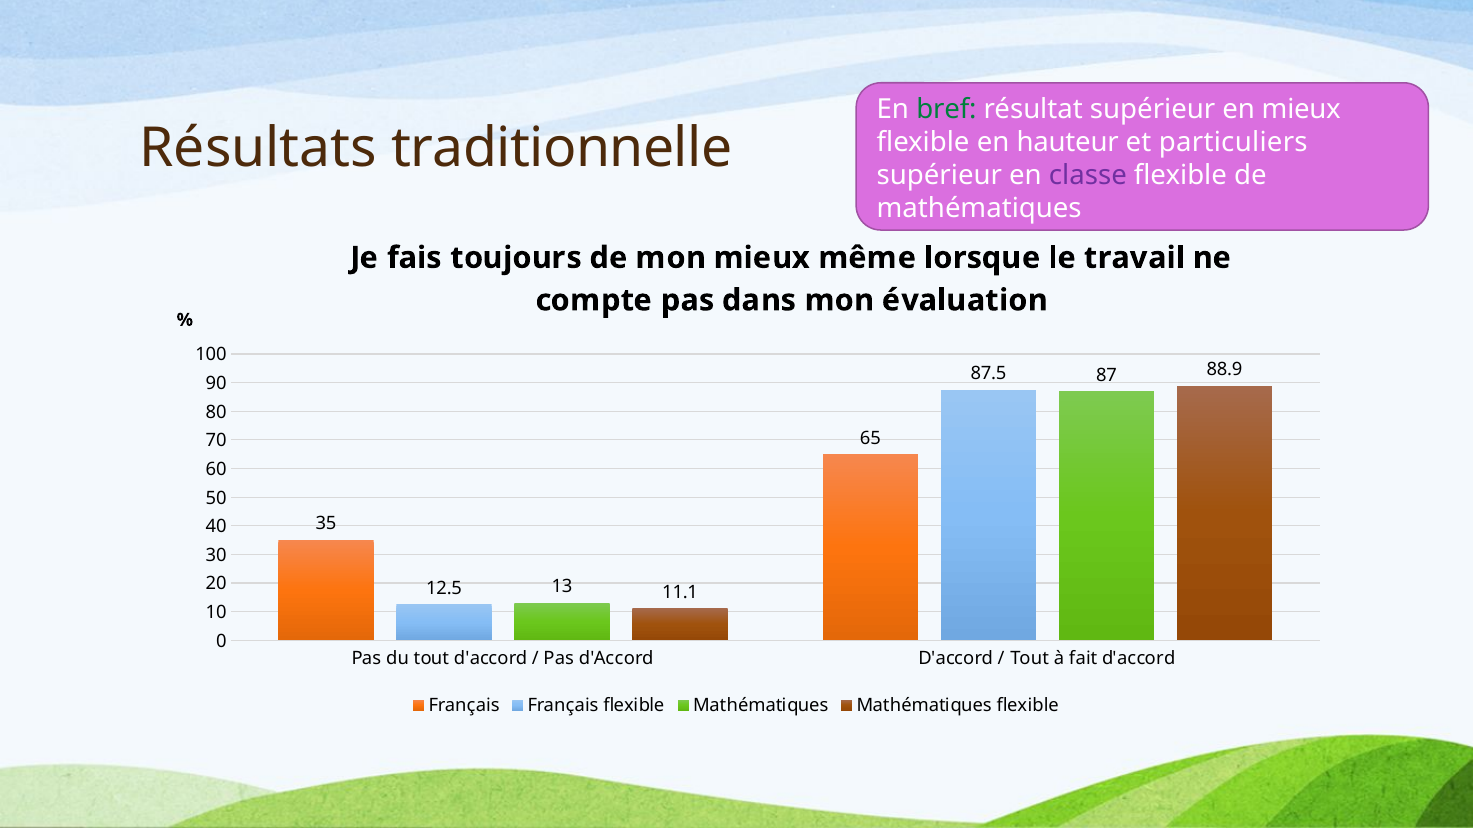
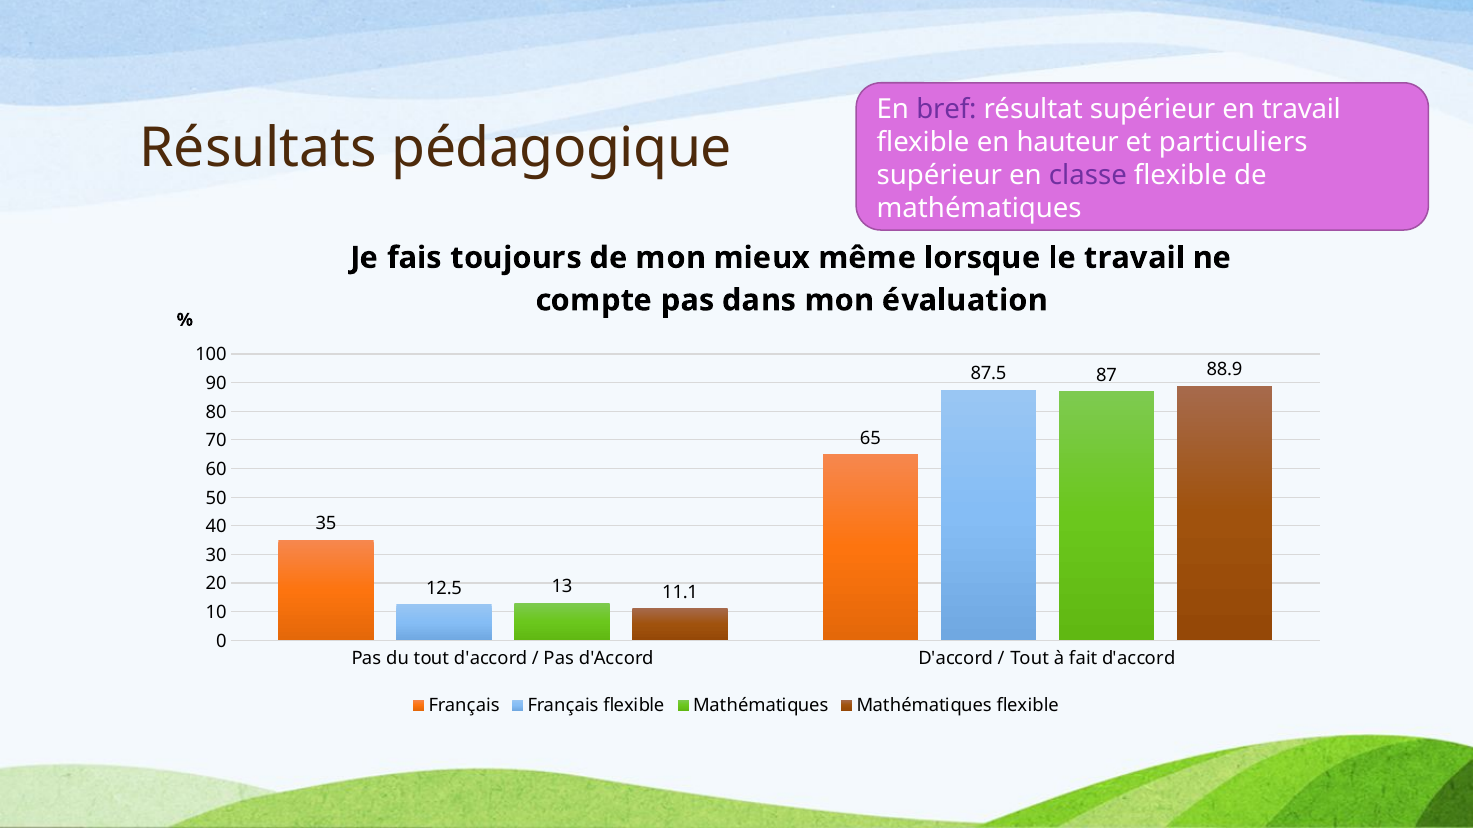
bref colour: green -> purple (946, 109)
en mieux: mieux -> travail (1301, 109)
traditionnelle: traditionnelle -> pédagogique (562, 148)
